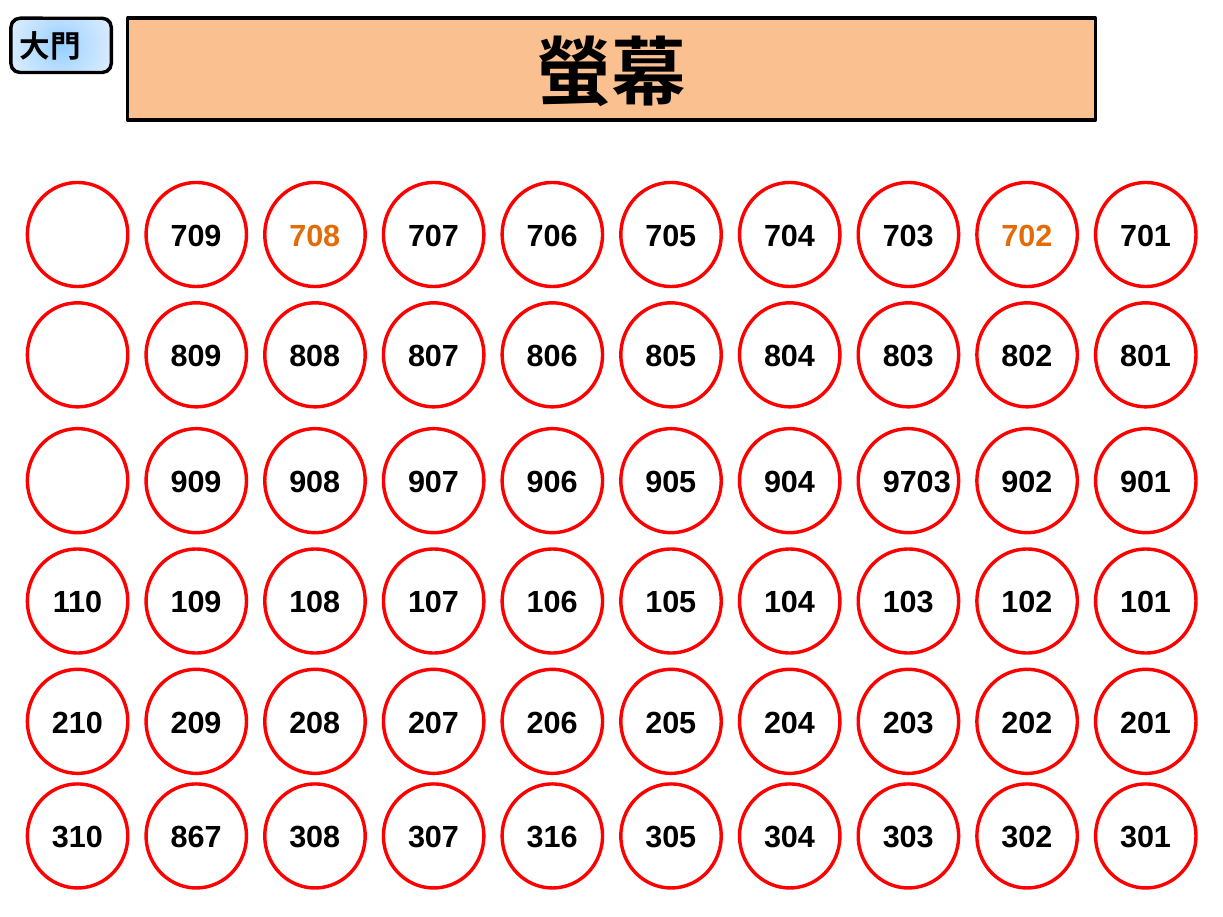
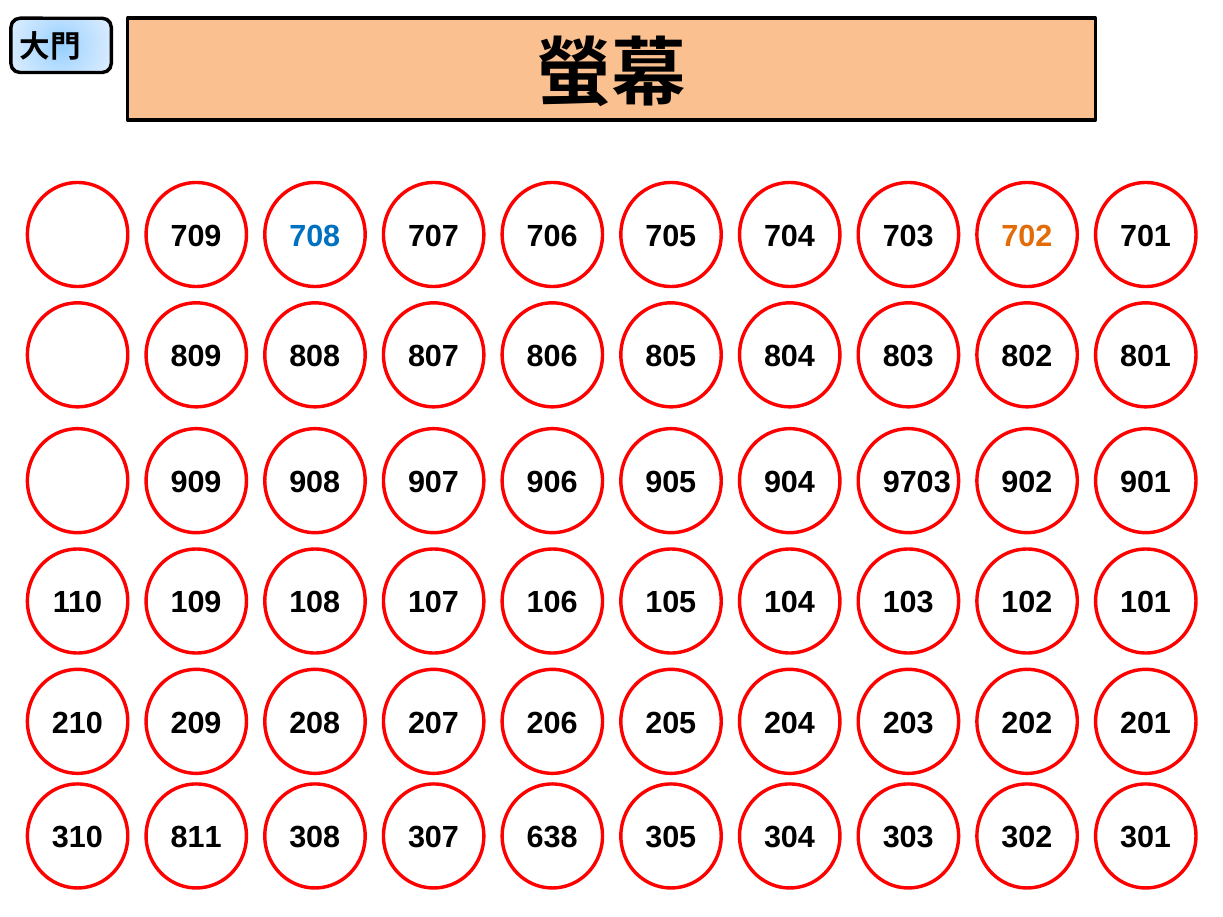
708 colour: orange -> blue (315, 236)
867: 867 -> 811 (196, 838)
316: 316 -> 638 (552, 838)
